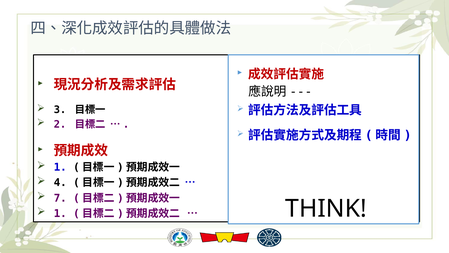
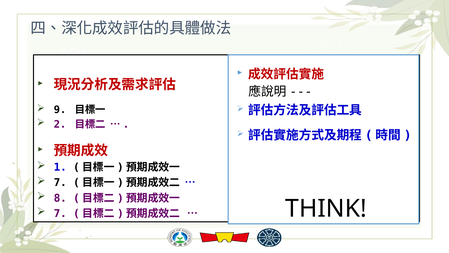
3: 3 -> 9 (60, 110)
4: 4 -> 7 (60, 183)
7: 7 -> 8 (60, 198)
1: 1 -> 7 (60, 213)
